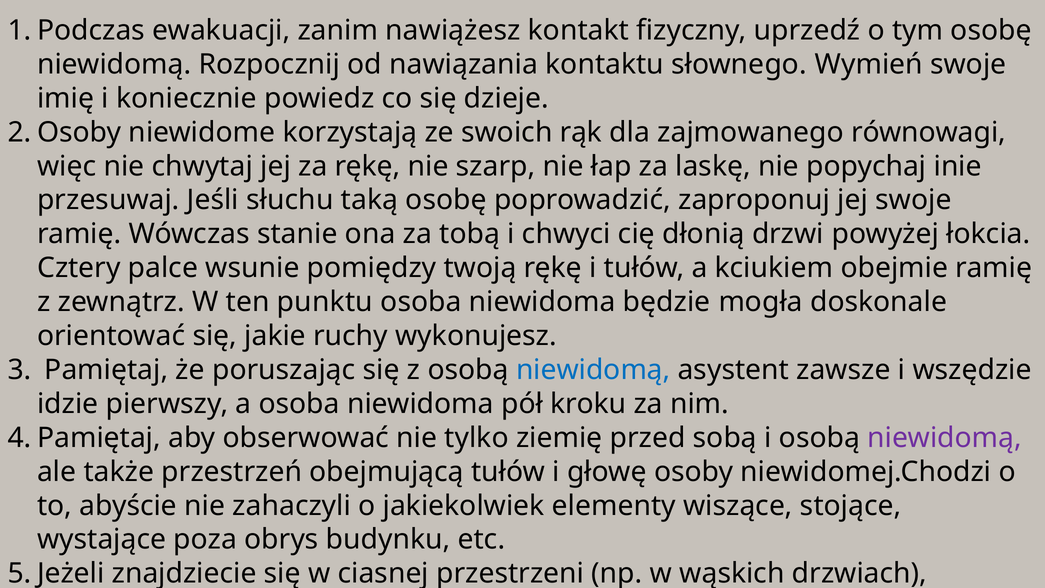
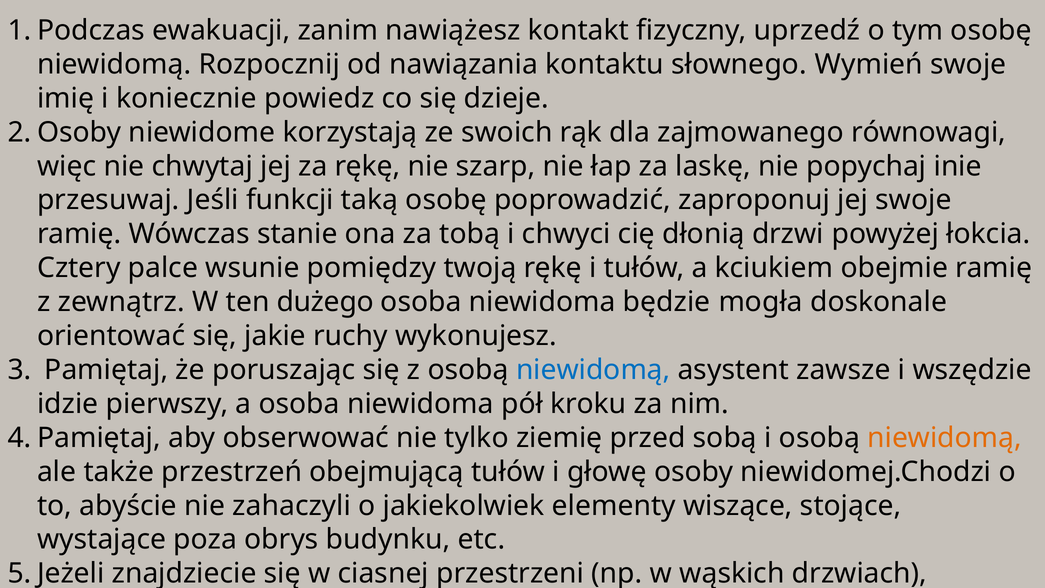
słuchu: słuchu -> funkcji (290, 200)
punktu: punktu -> dużego (325, 302)
niewidomą colour: purple -> orange (945, 438)
